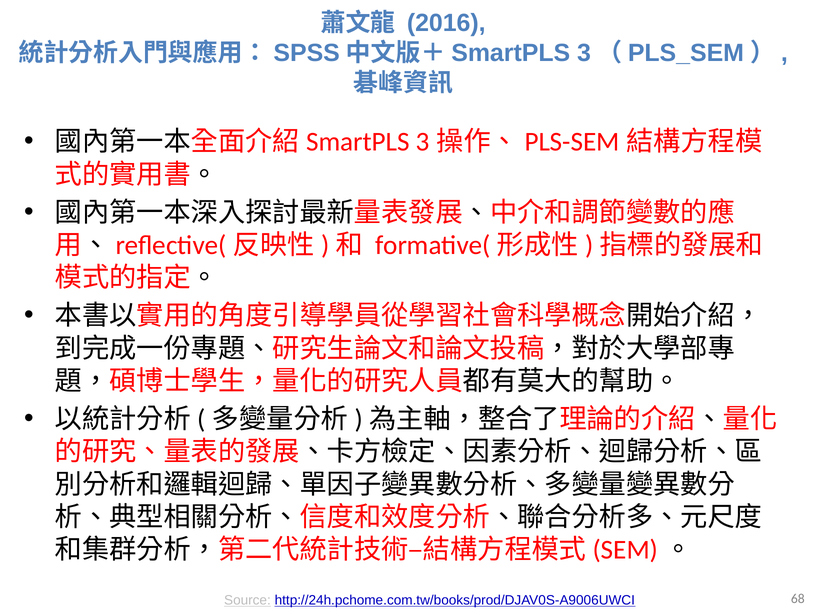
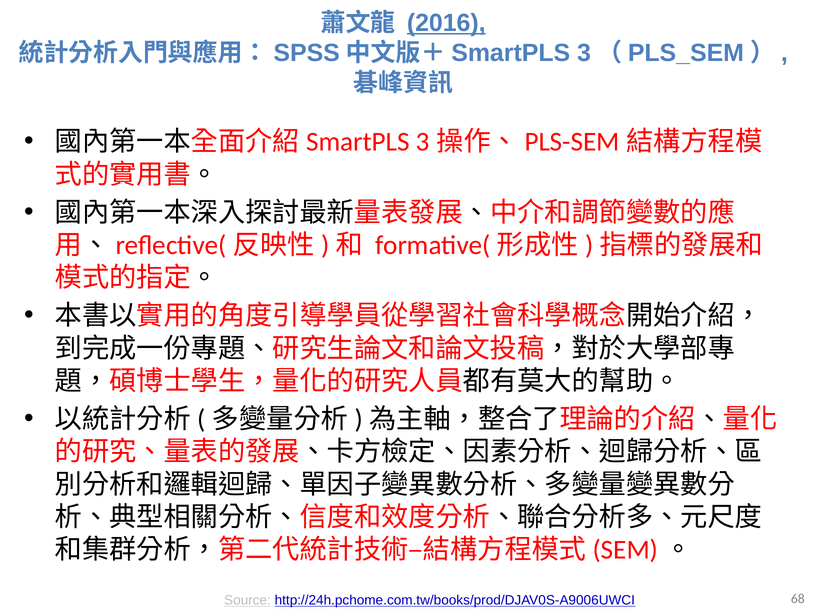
2016 underline: none -> present (446, 23)
